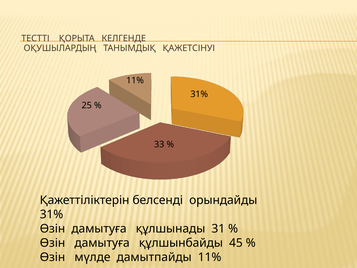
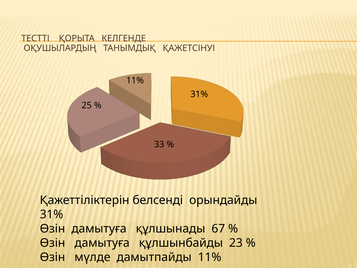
31: 31 -> 67 (218, 228)
45: 45 -> 23 (236, 243)
